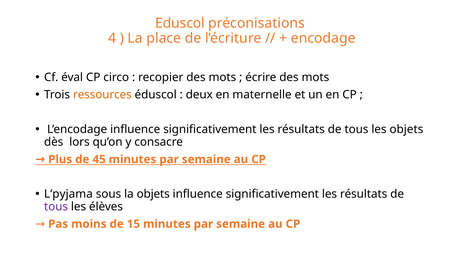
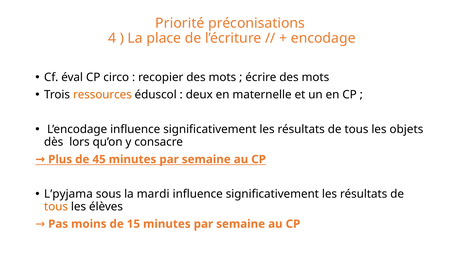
Eduscol: Eduscol -> Priorité (180, 23)
la objets: objets -> mardi (153, 194)
tous colour: purple -> orange (56, 207)
